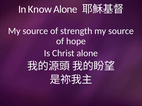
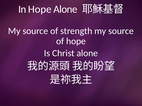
In Know: Know -> Hope (40, 9)
